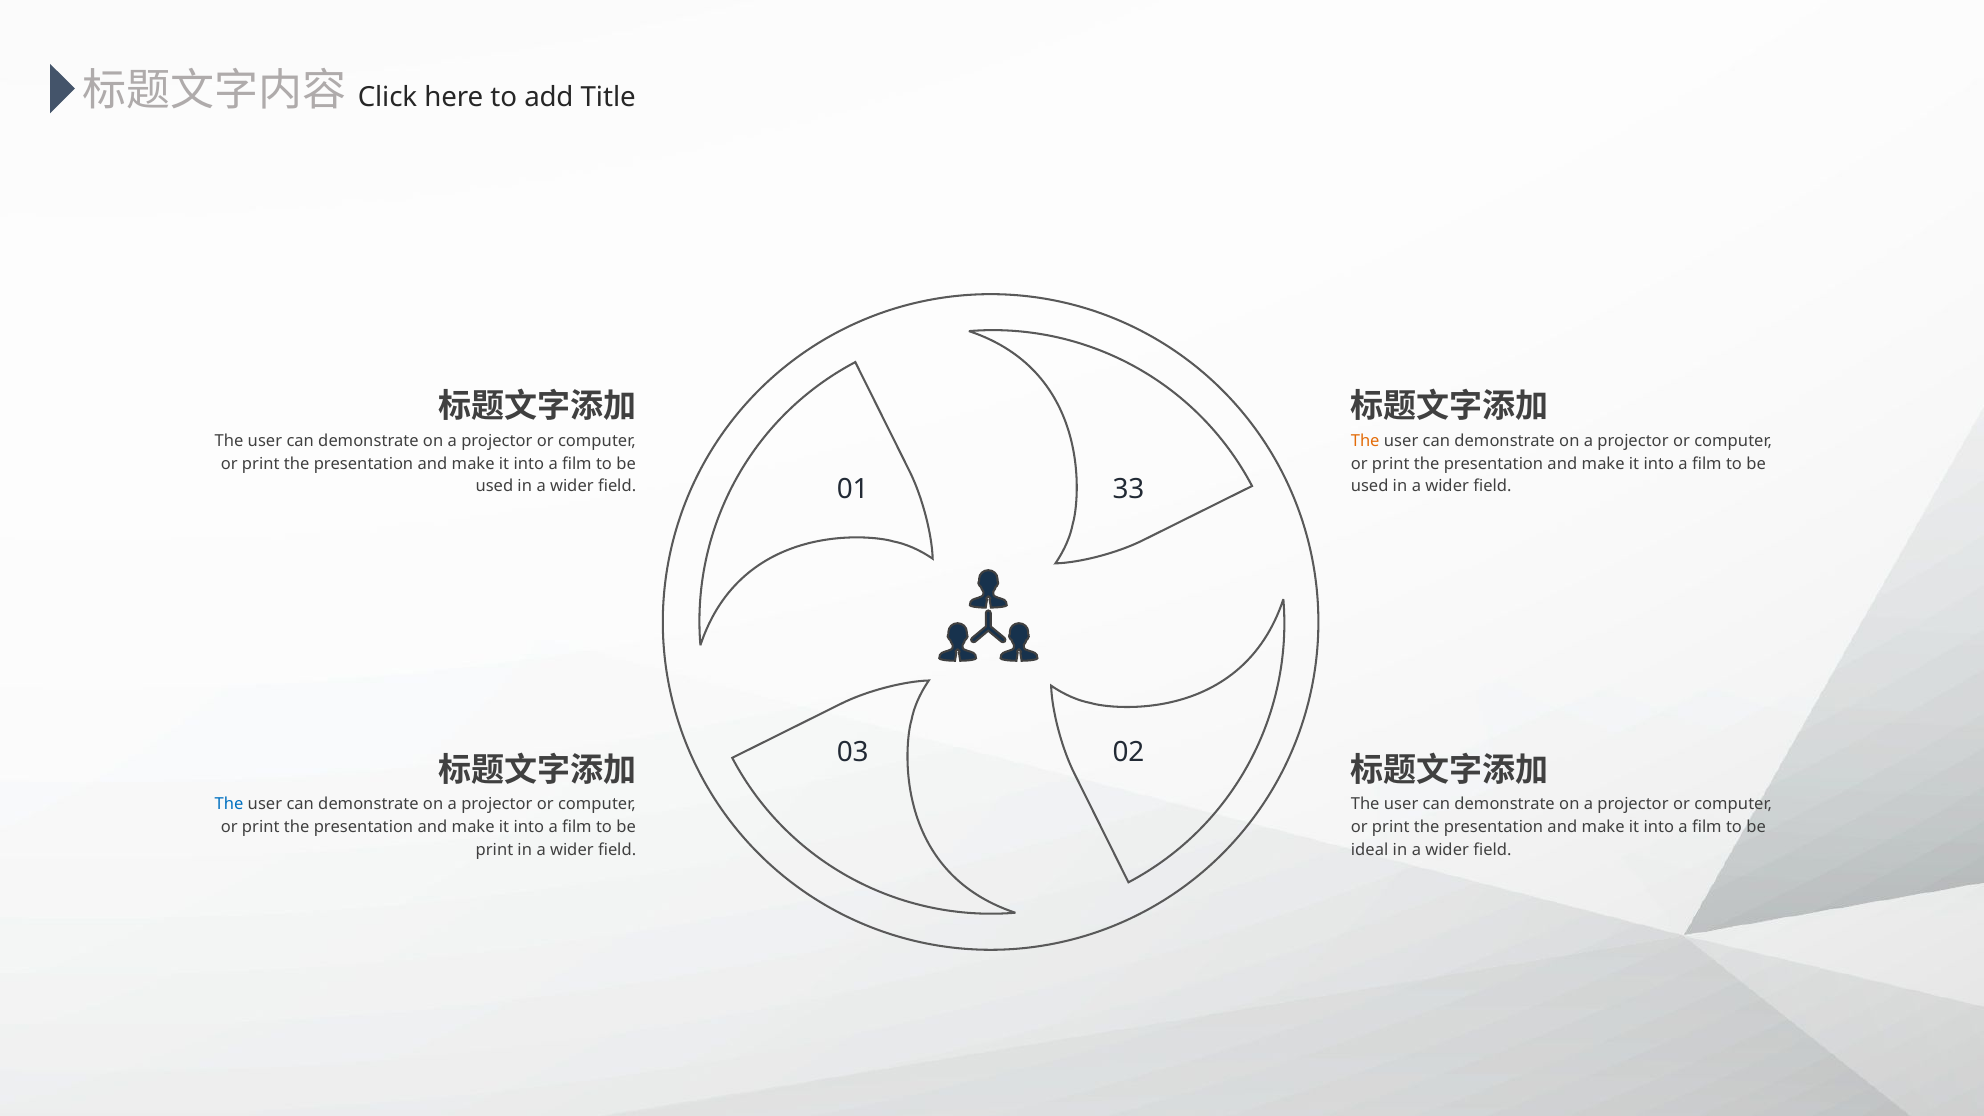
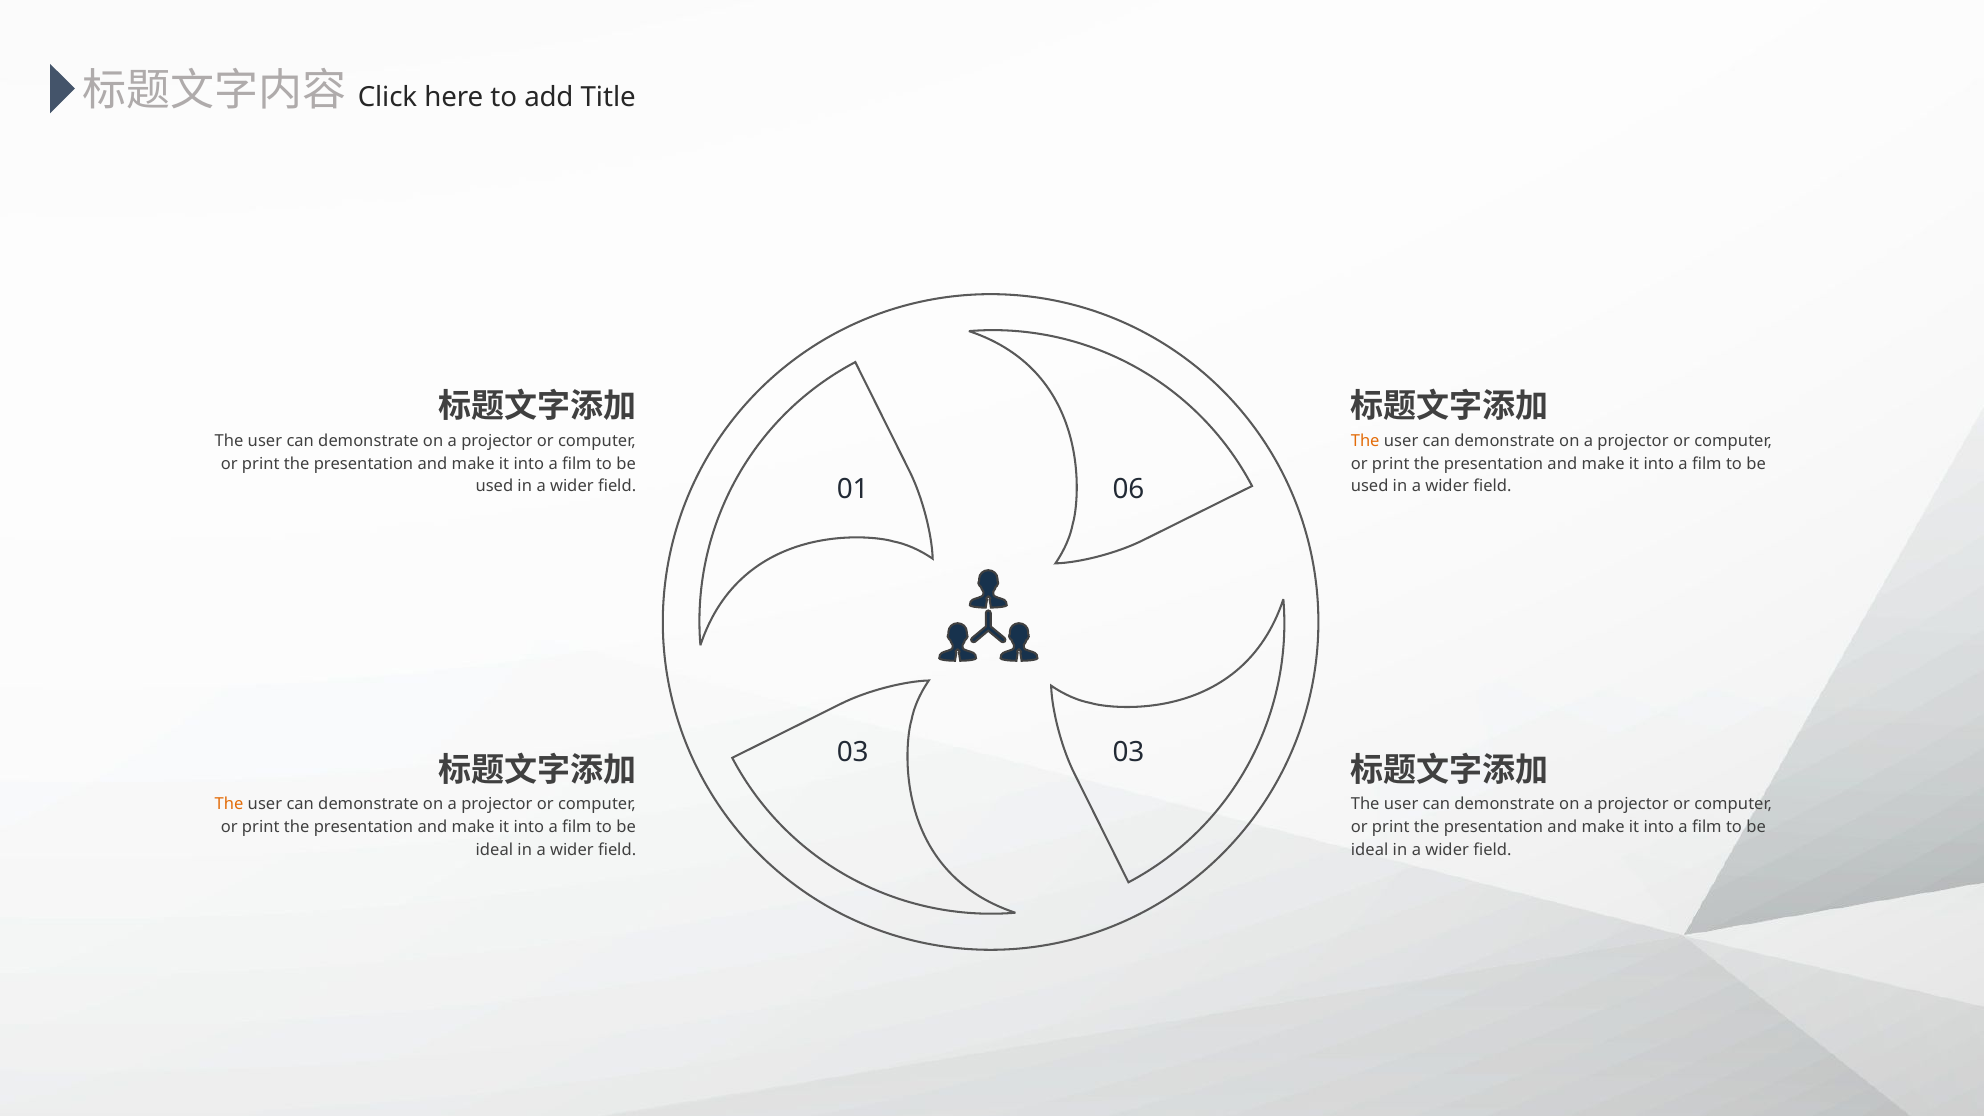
33: 33 -> 06 (1128, 490)
03 02: 02 -> 03 (1128, 752)
The colour: blue -> orange (229, 805)
print: print -> ideal (494, 850)
